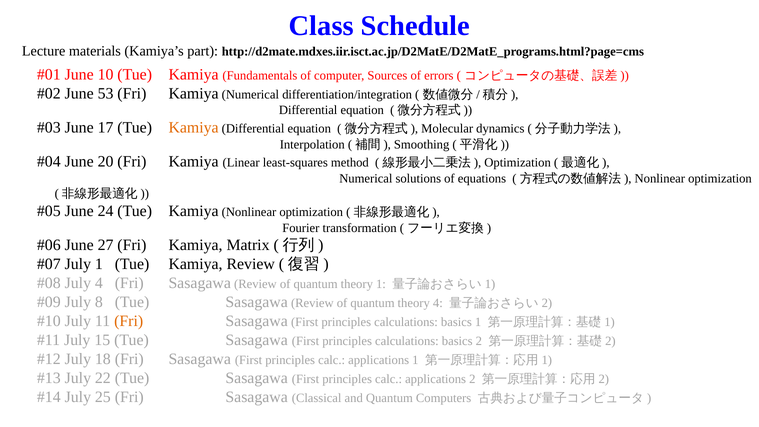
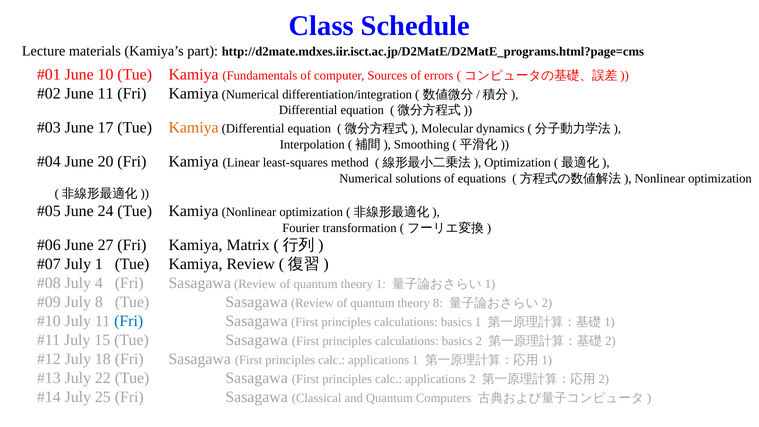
June 53: 53 -> 11 (106, 93)
theory 4: 4 -> 8 (438, 303)
Fri colour: orange -> blue (129, 321)
